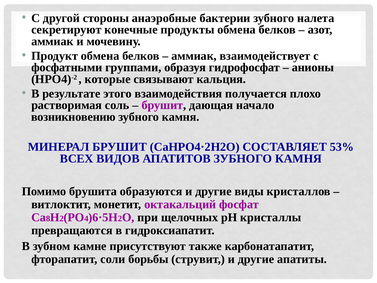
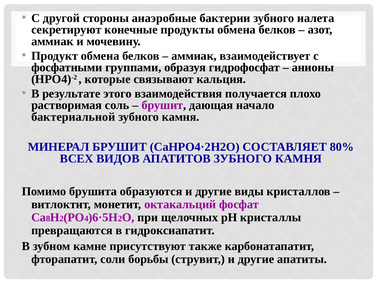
возникновению: возникновению -> бактериальной (73, 117)
53%: 53% -> 80% (342, 147)
